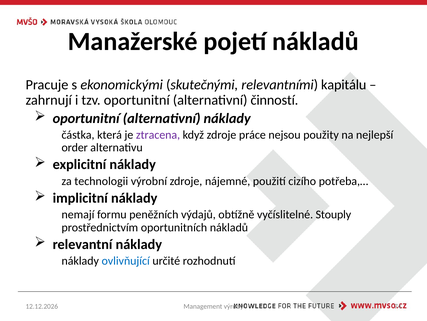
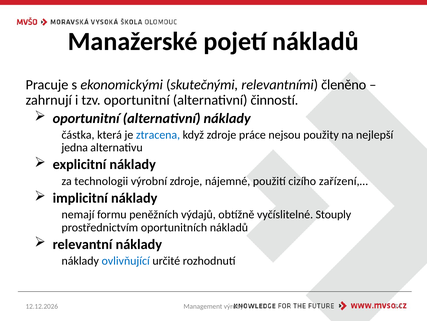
kapitálu: kapitálu -> členěno (344, 84)
ztracena colour: purple -> blue (158, 135)
order: order -> jedna (75, 147)
potřeba,…: potřeba,… -> zařízení,… (343, 181)
